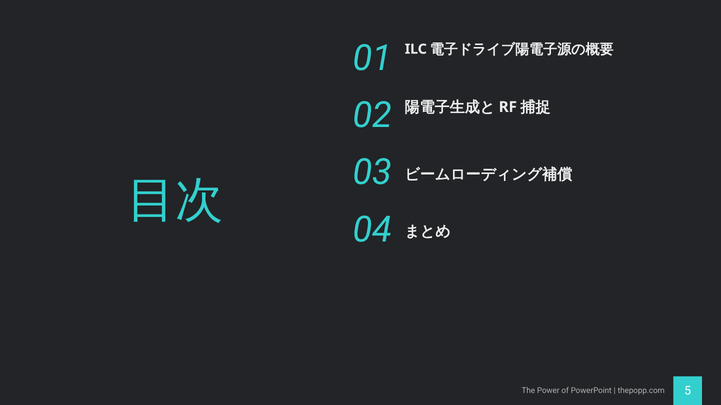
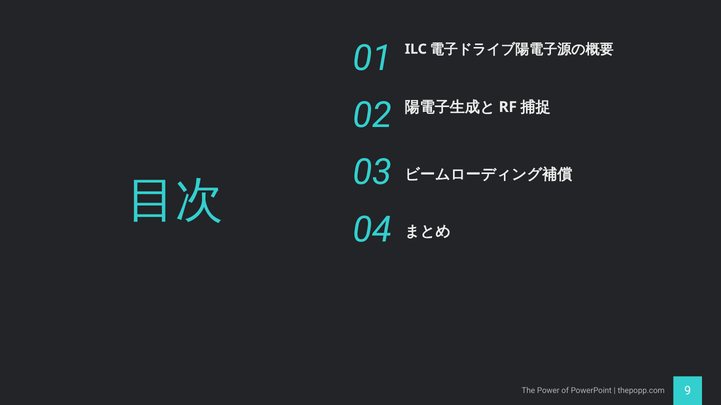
5: 5 -> 9 (688, 391)
